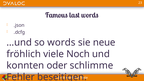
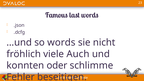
neue: neue -> nicht (104, 42)
Noch: Noch -> Auch (78, 54)
